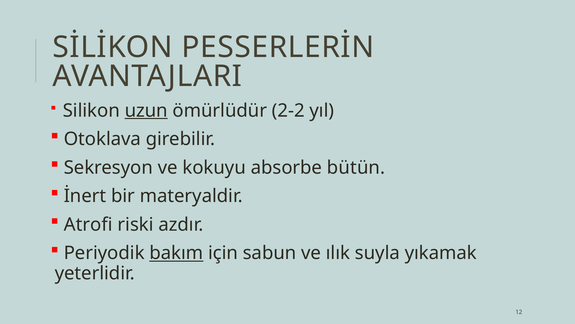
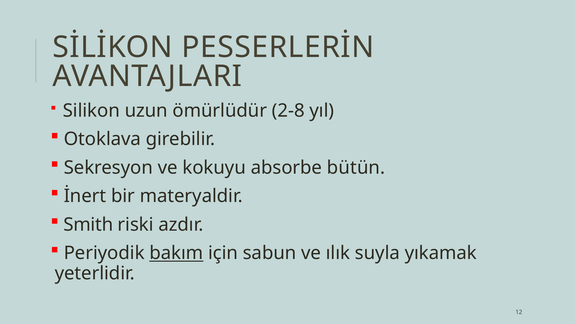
uzun underline: present -> none (146, 110)
2-2: 2-2 -> 2-8 (288, 110)
Atrofi: Atrofi -> Smith (88, 224)
